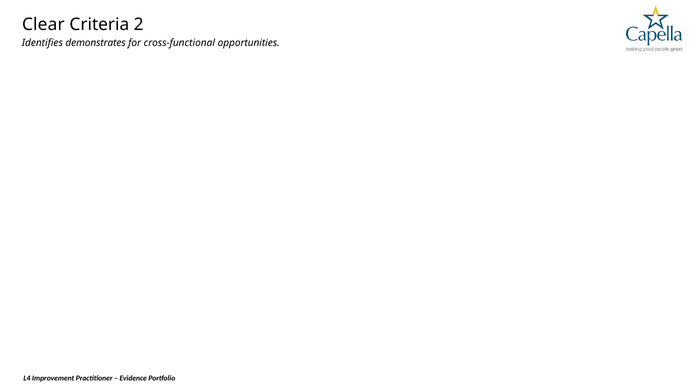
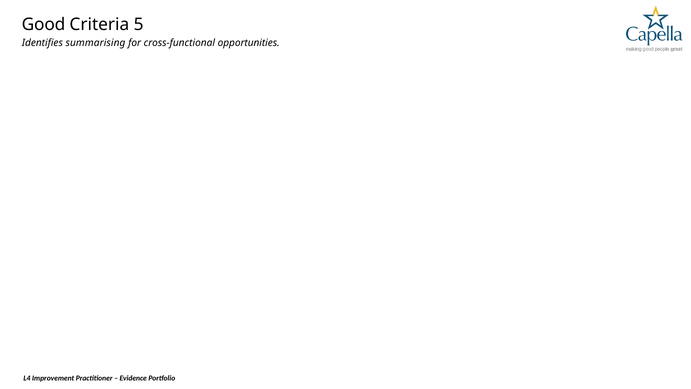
Clear: Clear -> Good (43, 24)
2: 2 -> 5 (139, 24)
demonstrates: demonstrates -> summarising (95, 43)
